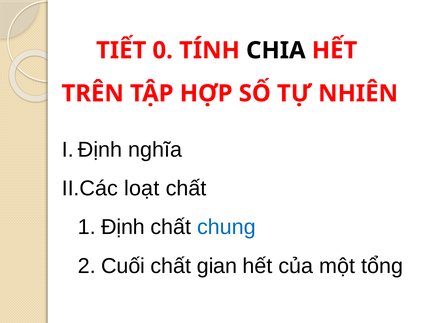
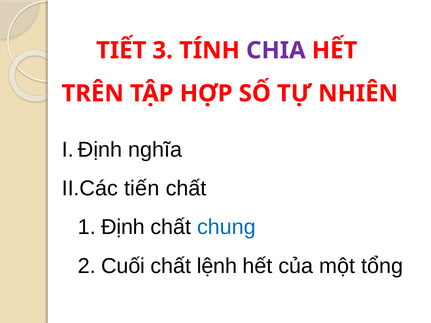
0: 0 -> 3 (163, 50)
CHIA colour: black -> purple (276, 50)
loạt: loạt -> tiến (142, 189)
gian: gian -> lệnh (217, 266)
